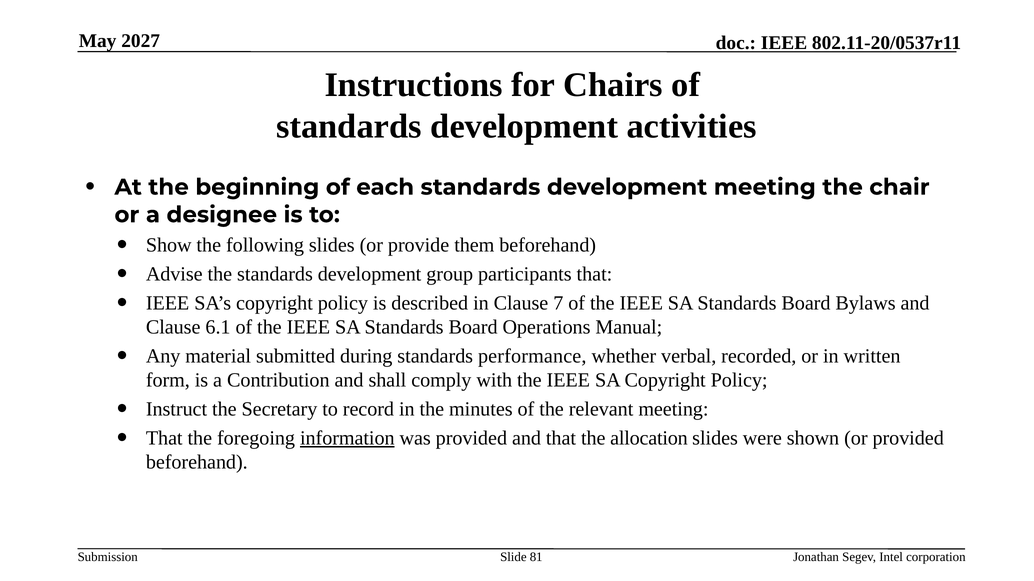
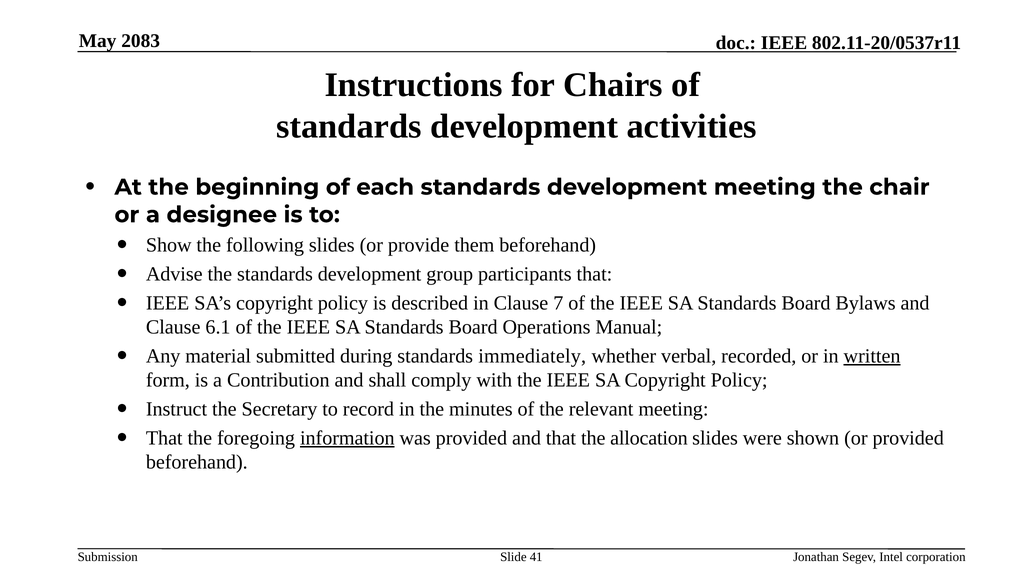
2027: 2027 -> 2083 (141, 41)
performance: performance -> immediately (532, 356)
written underline: none -> present (872, 356)
81: 81 -> 41 (536, 558)
